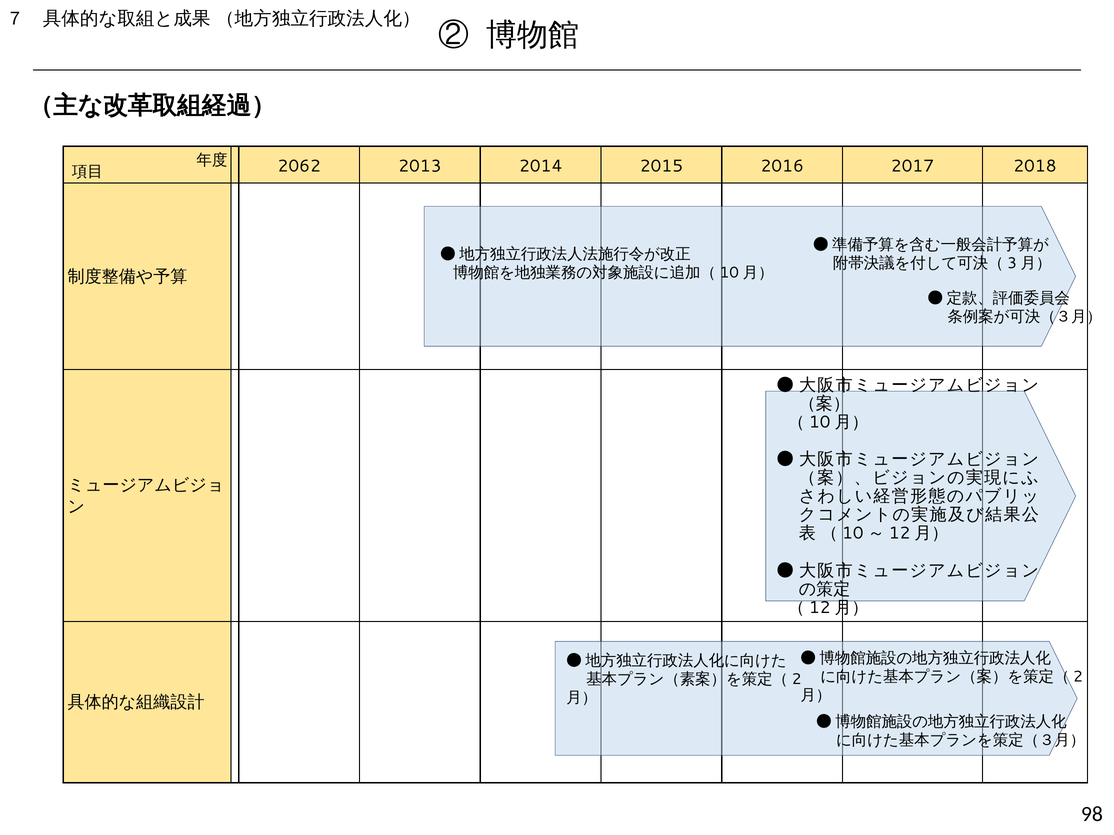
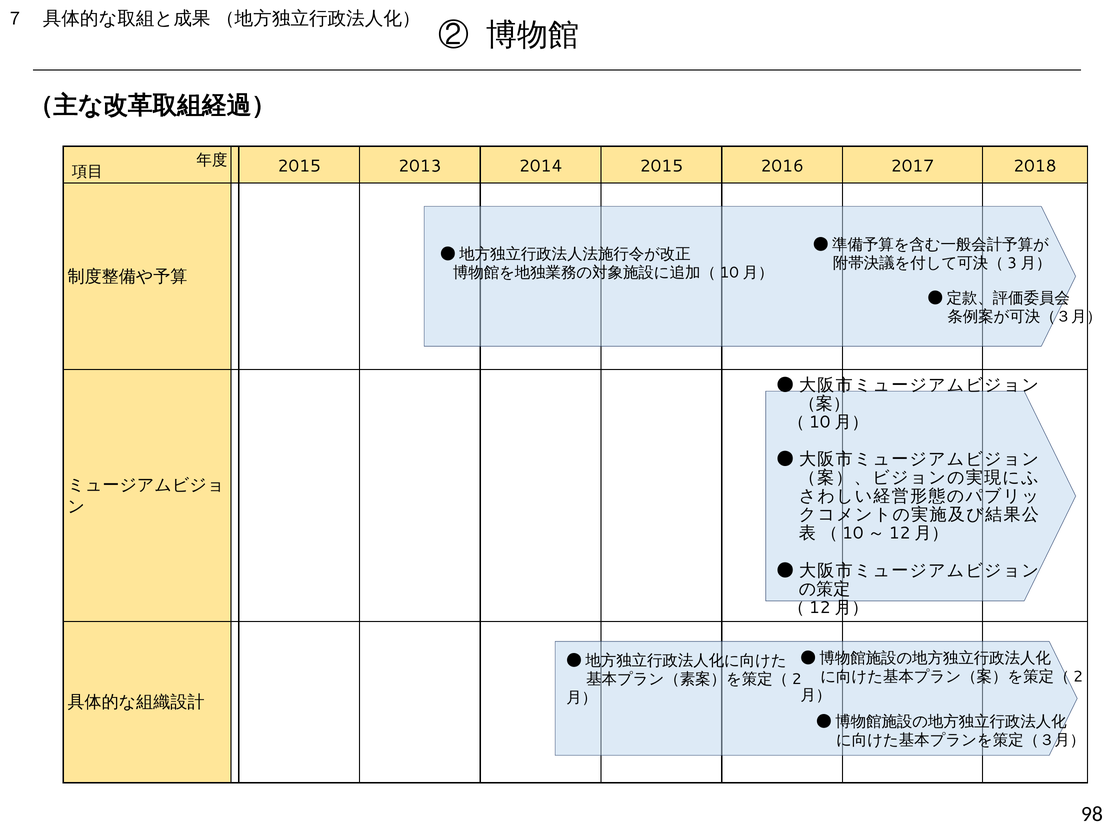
2062: 2062 -> 2015 (299, 166)
